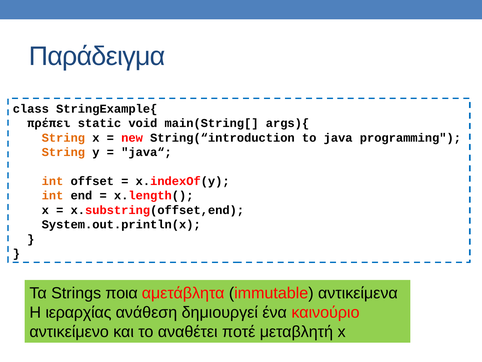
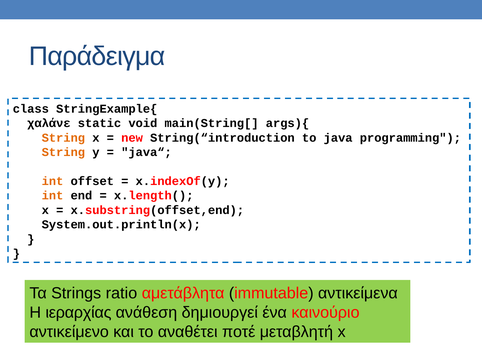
πρέπει: πρέπει -> χαλάνε (49, 123)
ποια: ποια -> ratio (121, 293)
